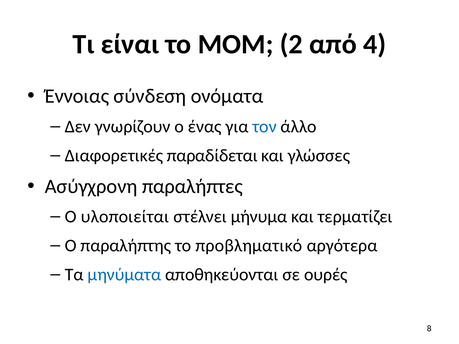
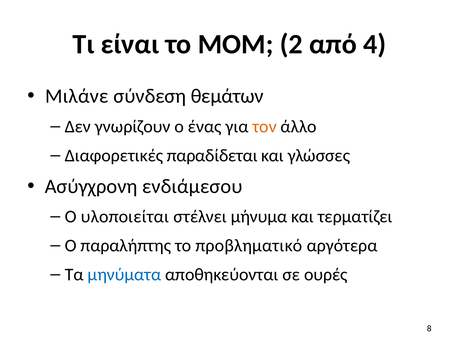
Έννοιας: Έννοιας -> Μιλάνε (77, 96)
ονόματα: ονόματα -> θεμάτων (227, 96)
τον colour: blue -> orange (265, 127)
παραλήπτες: παραλήπτες -> ενδιάμεσου (192, 186)
